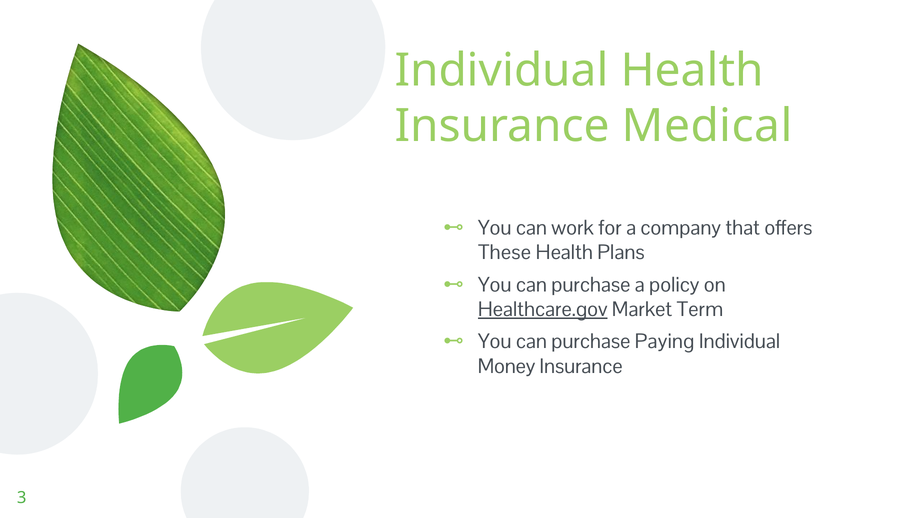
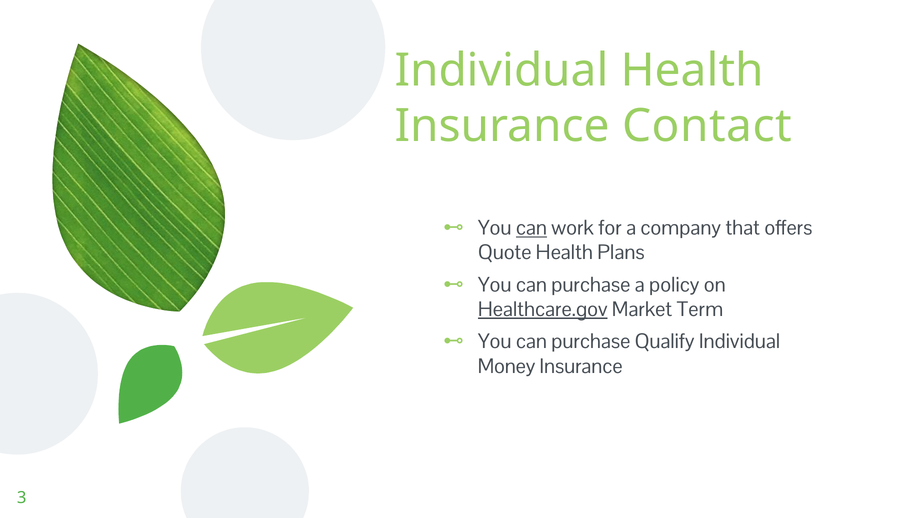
Medical: Medical -> Contact (707, 126)
can underline: none -> present (531, 228)
These: These -> Quote (505, 253)
Paying: Paying -> Qualify (665, 342)
